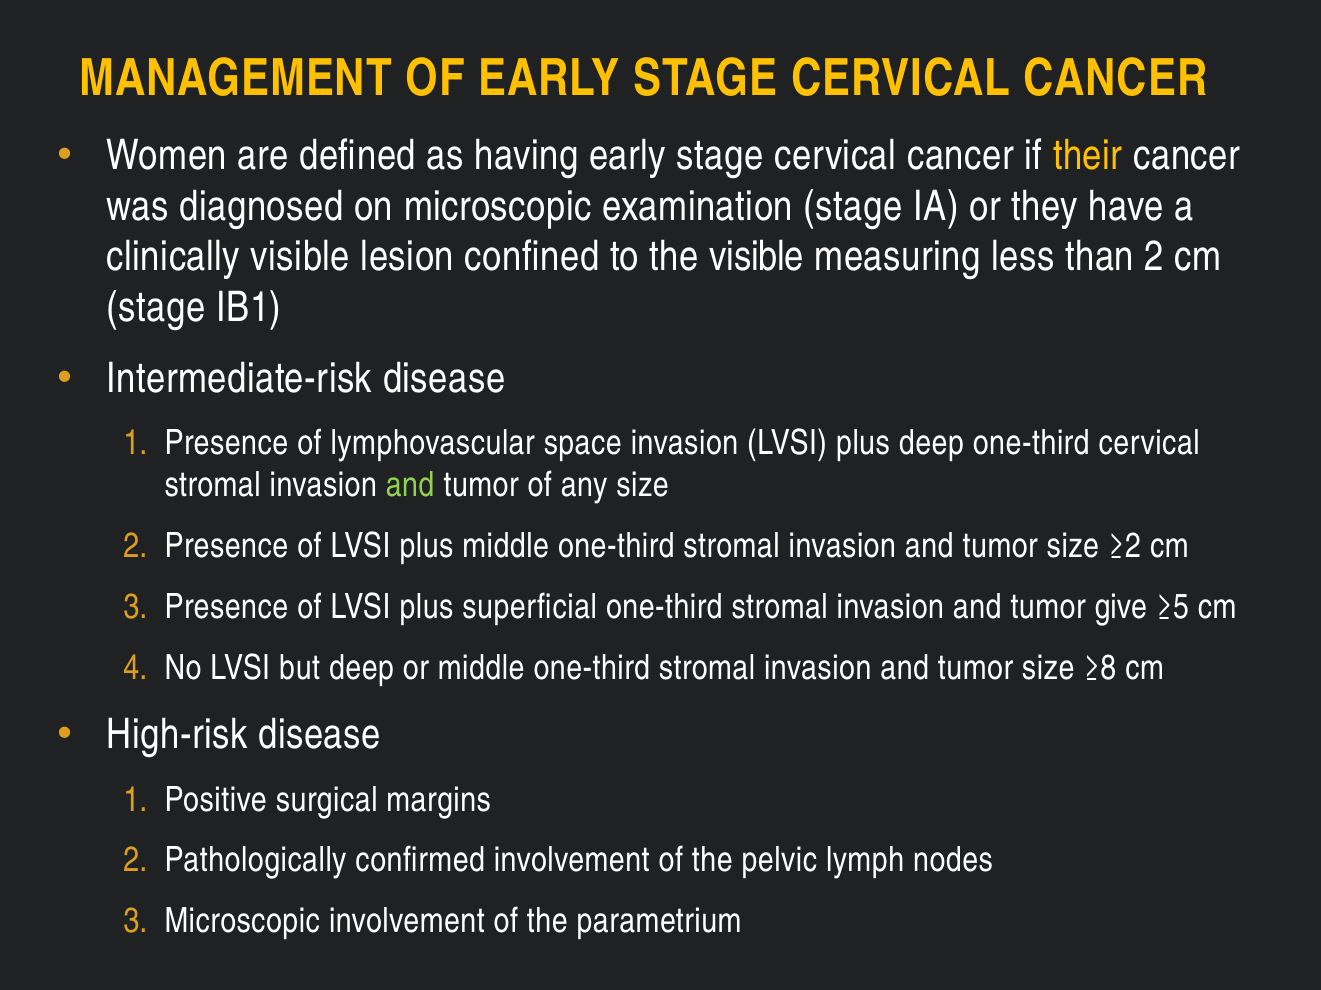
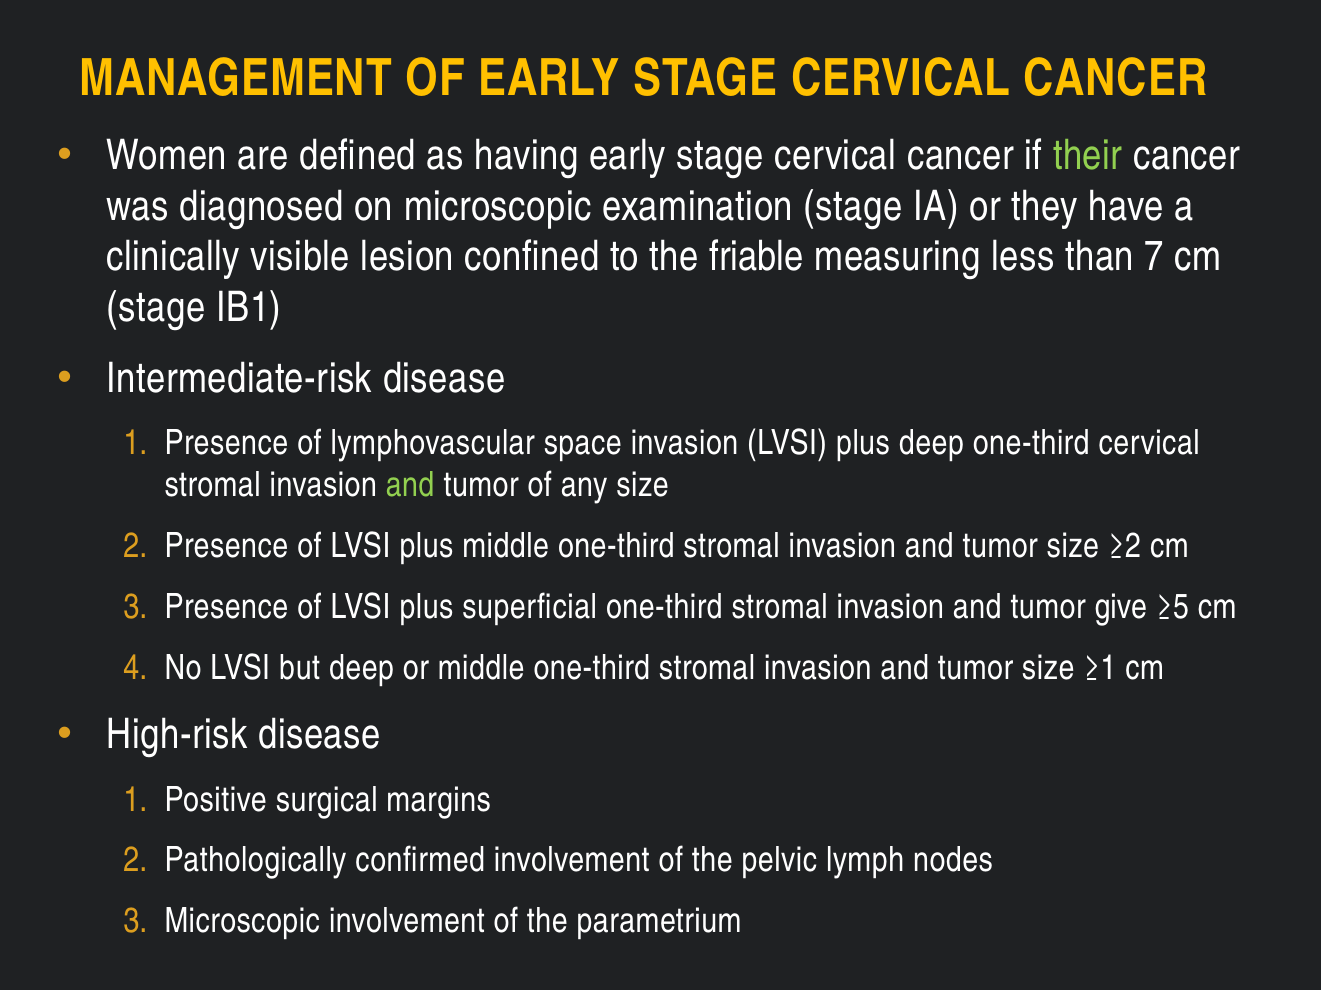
their colour: yellow -> light green (1088, 156)
the visible: visible -> friable (757, 257)
than 2: 2 -> 7 (1155, 257)
≥8: ≥8 -> ≥1 (1100, 668)
